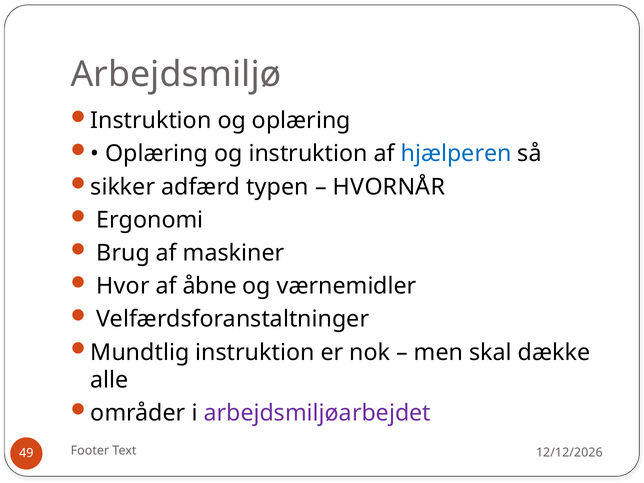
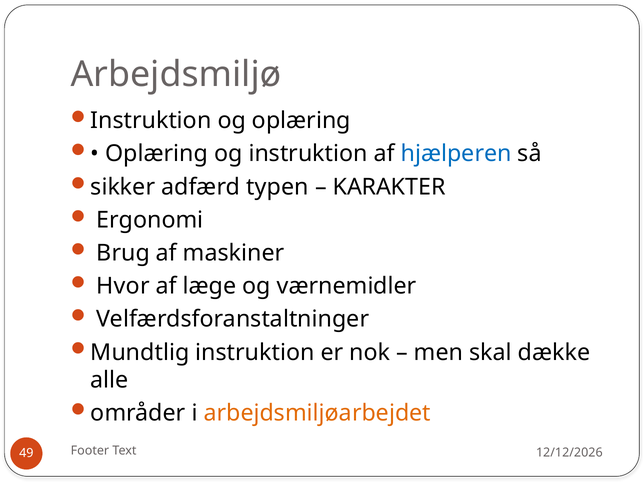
HVORNÅR: HVORNÅR -> KARAKTER (389, 187)
åbne: åbne -> læge (210, 286)
arbejdsmiljøarbejdet colour: purple -> orange (317, 413)
